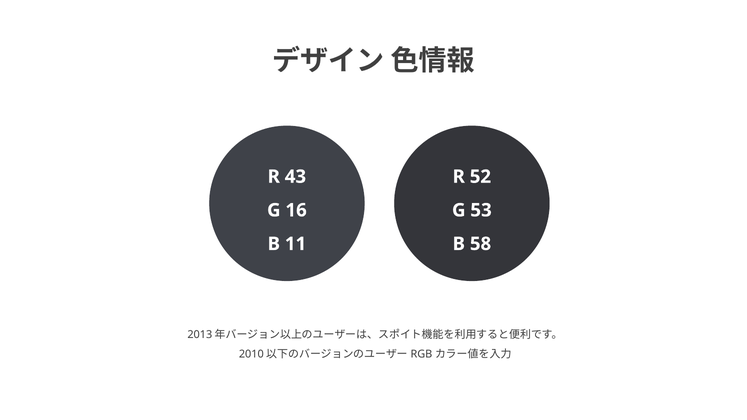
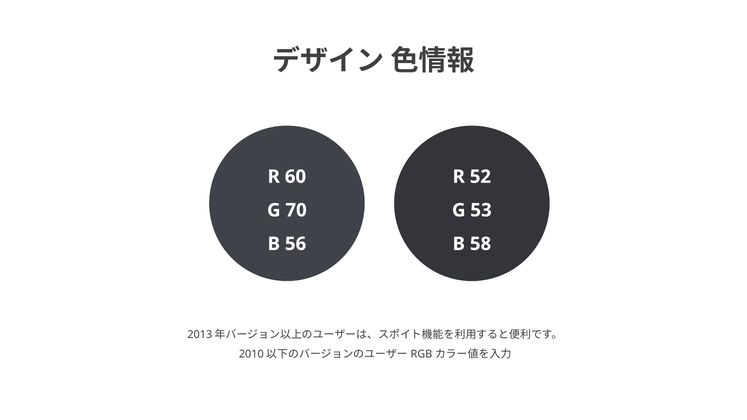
43: 43 -> 60 (295, 177)
16: 16 -> 70 (296, 210)
11: 11 -> 56 (296, 244)
